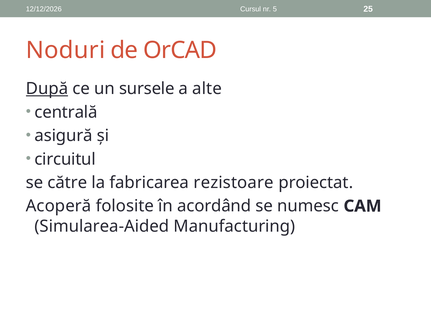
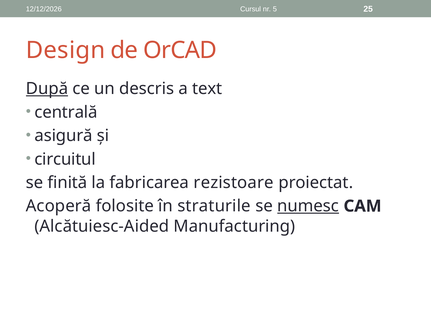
Noduri: Noduri -> Design (66, 50)
sursele: sursele -> descris (147, 89)
alte: alte -> text (207, 89)
către: către -> finită (67, 183)
acordând: acordând -> straturile (214, 206)
numesc underline: none -> present (308, 206)
Simularea-Aided: Simularea-Aided -> Alcătuiesc-Aided (102, 226)
